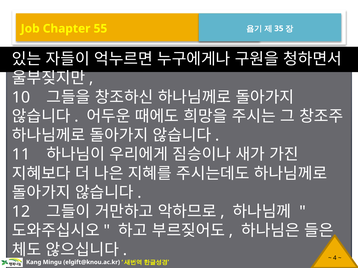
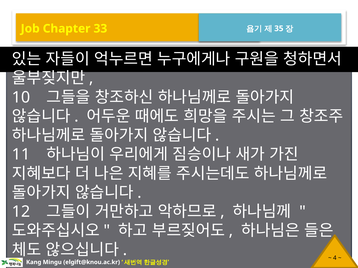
55: 55 -> 33 (100, 29)
